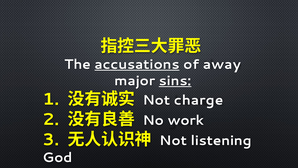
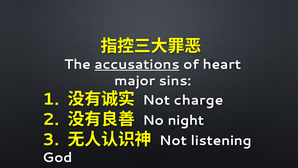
away: away -> heart (222, 64)
sins underline: present -> none (175, 81)
work: work -> night (186, 120)
